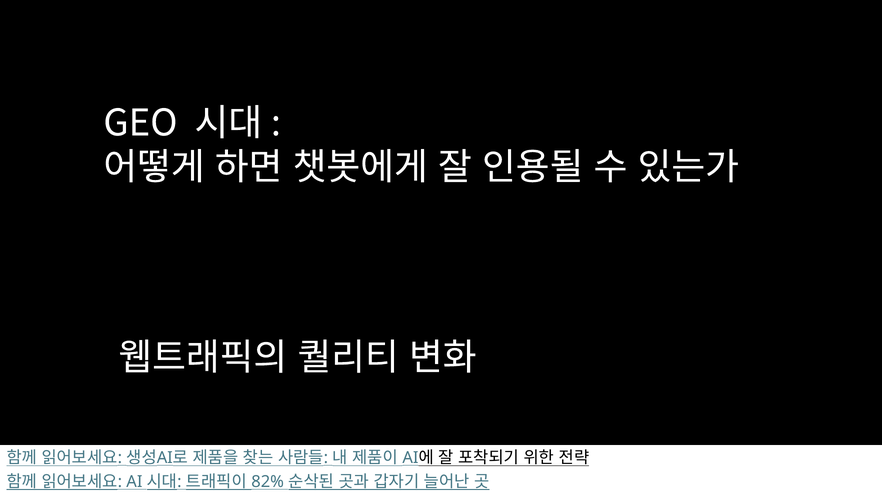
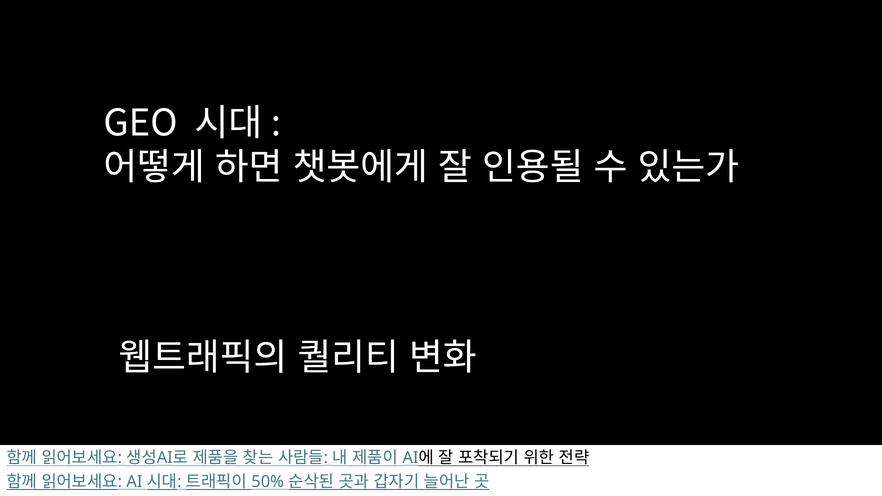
82%: 82% -> 50% (268, 482)
